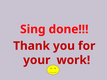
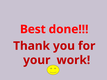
Sing: Sing -> Best (33, 29)
